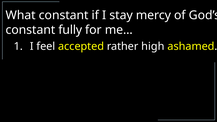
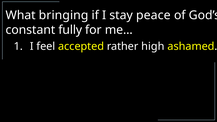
What constant: constant -> bringing (64, 15)
mercy: mercy -> peace (153, 15)
